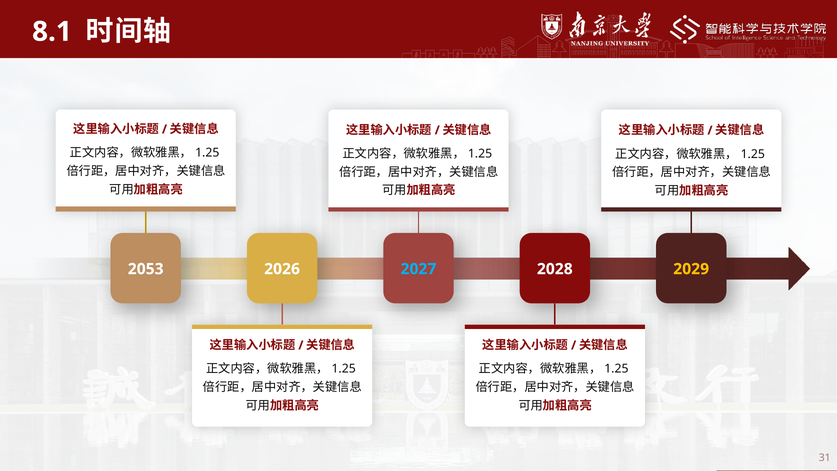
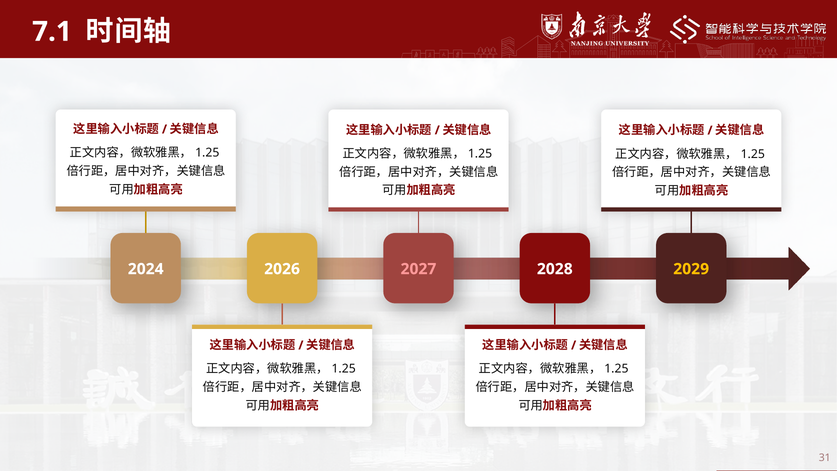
8.1: 8.1 -> 7.1 (52, 32)
2053: 2053 -> 2024 (146, 269)
2027 colour: light blue -> pink (418, 269)
